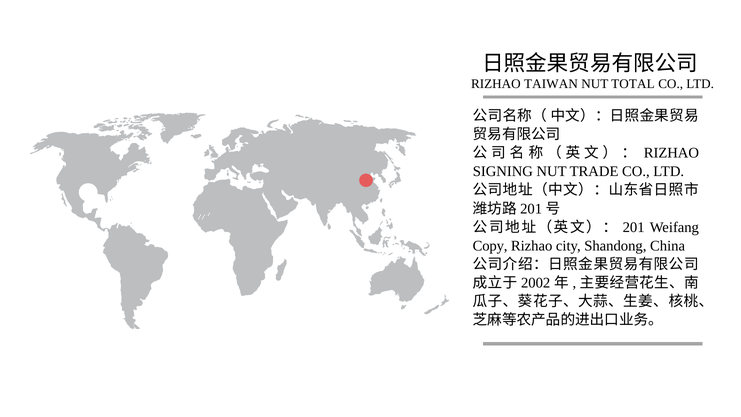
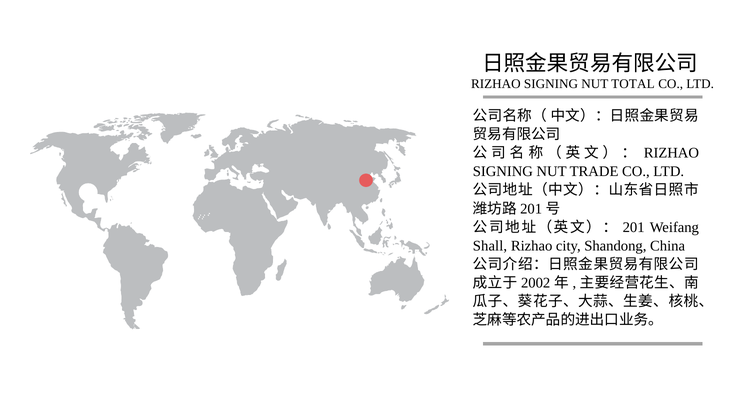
TAIWAN: TAIWAN -> SIGNING (551, 84)
Copy: Copy -> Shall (490, 246)
